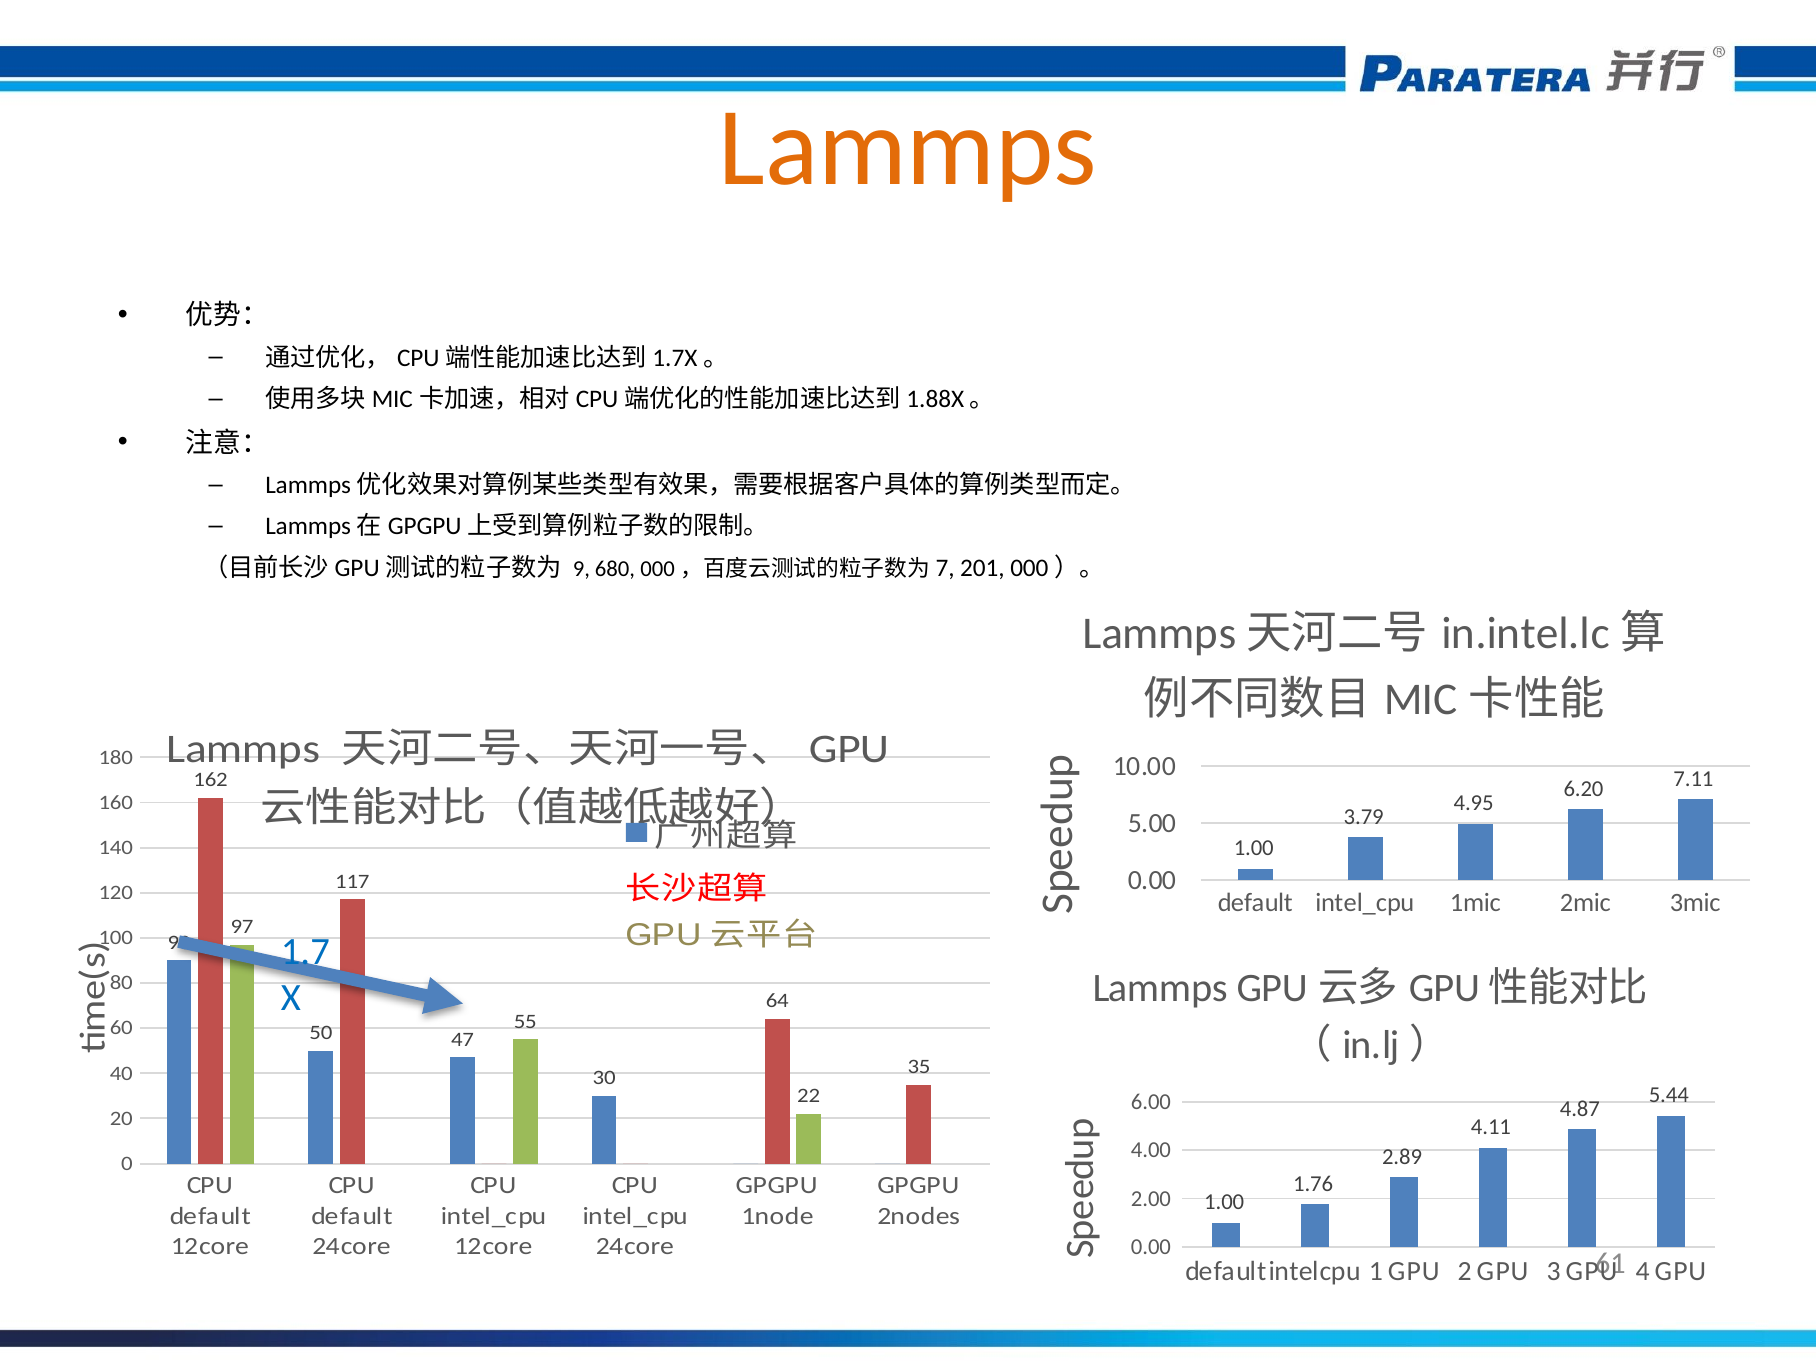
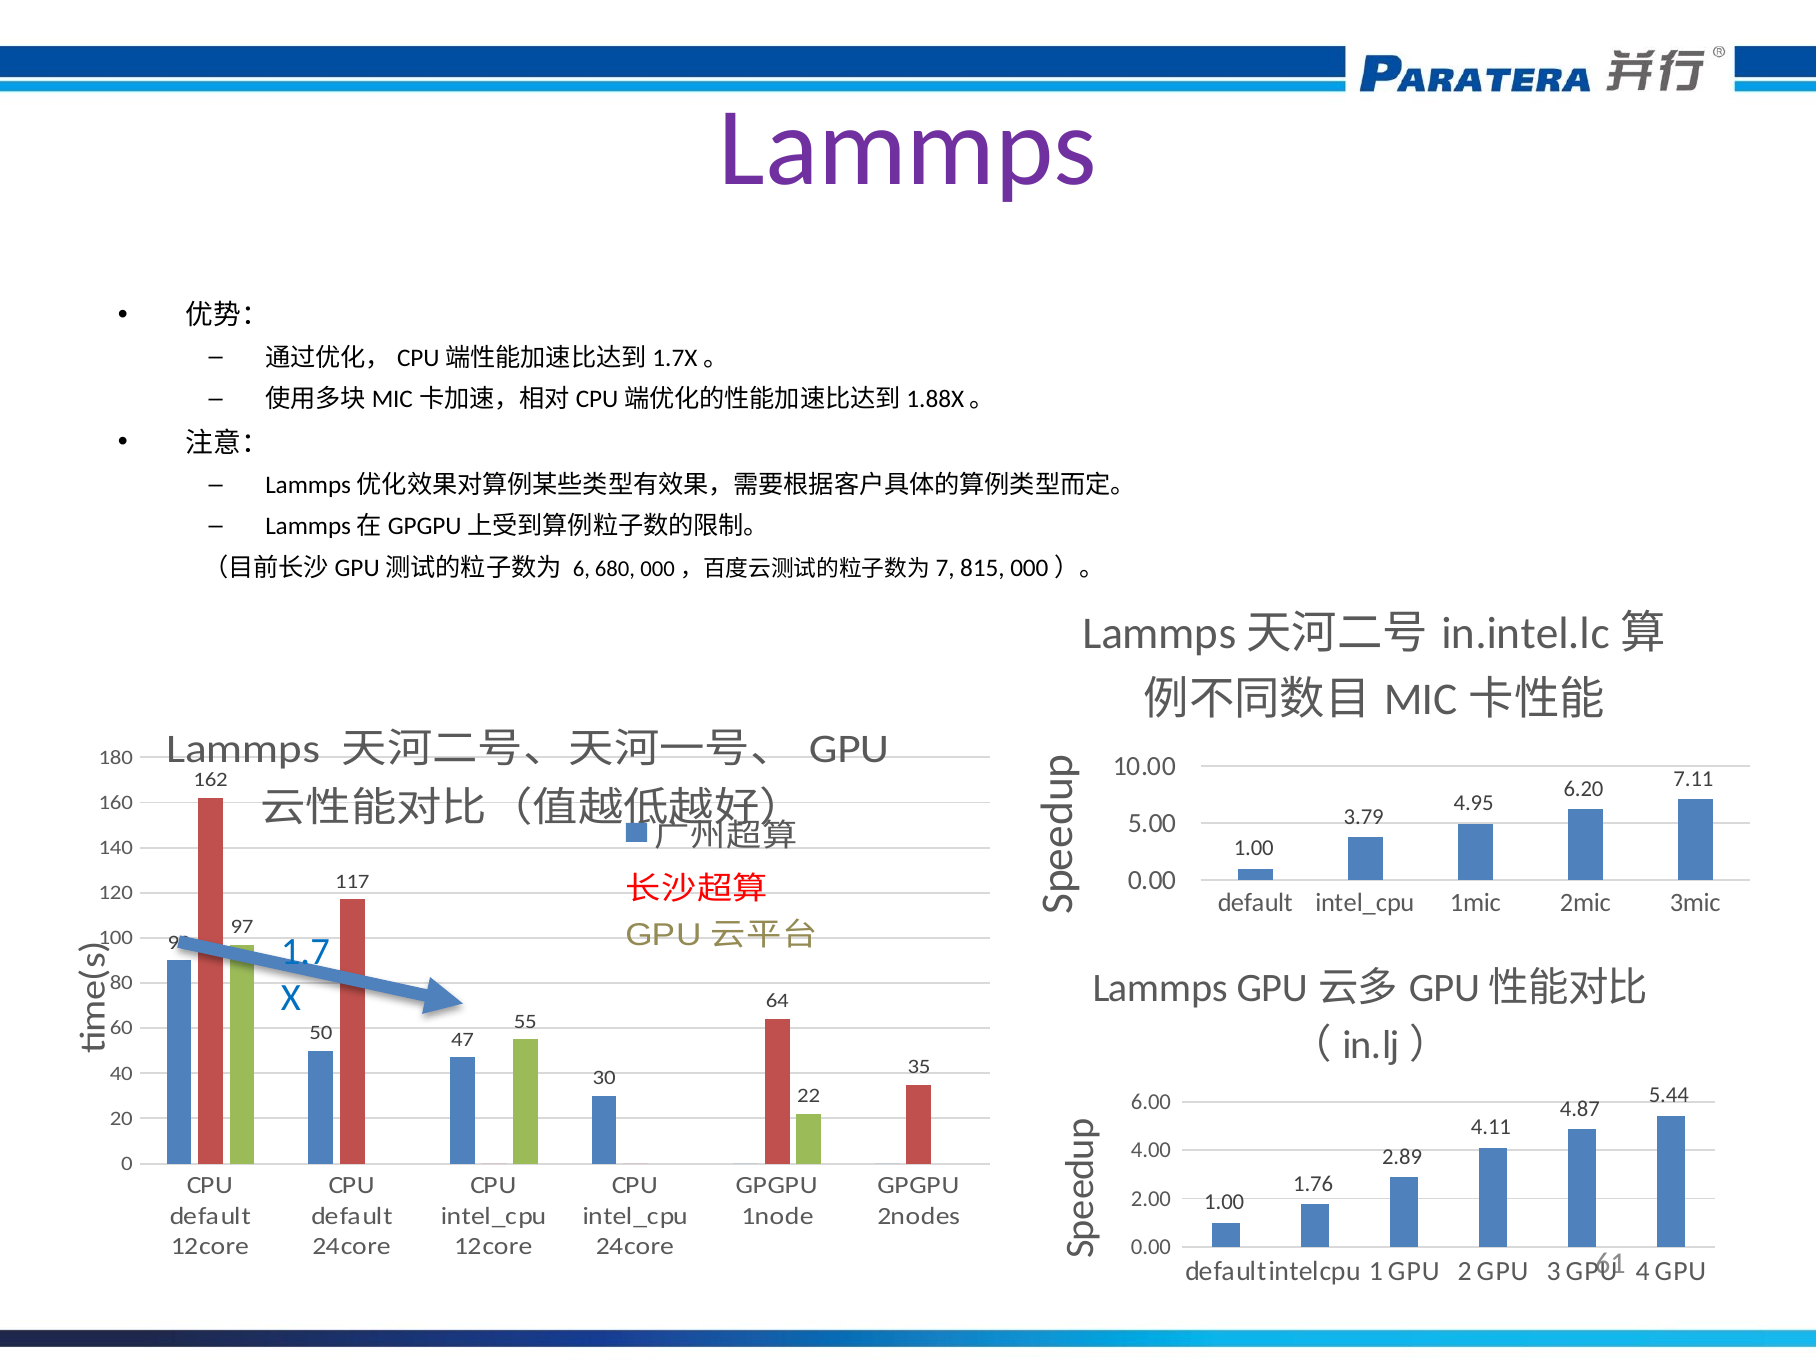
Lammps colour: orange -> purple (908, 147)
9: 9 -> 6 (581, 569)
201: 201 -> 815 (982, 568)
